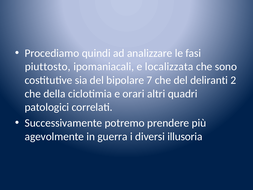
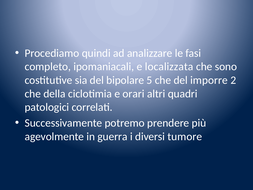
piuttosto: piuttosto -> completo (48, 67)
7: 7 -> 5 (149, 80)
deliranti: deliranti -> imporre (209, 80)
illusoria: illusoria -> tumore (185, 136)
